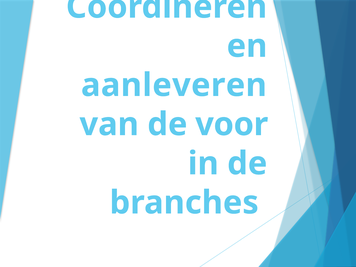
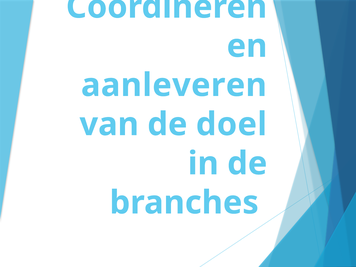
voor: voor -> doel (231, 124)
